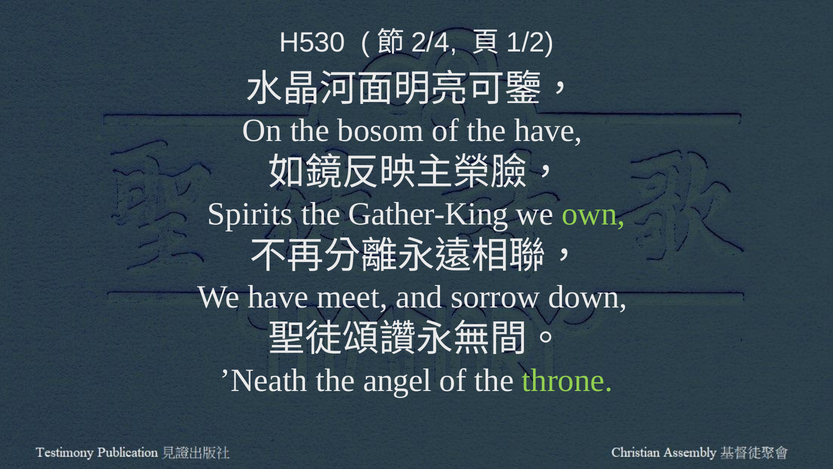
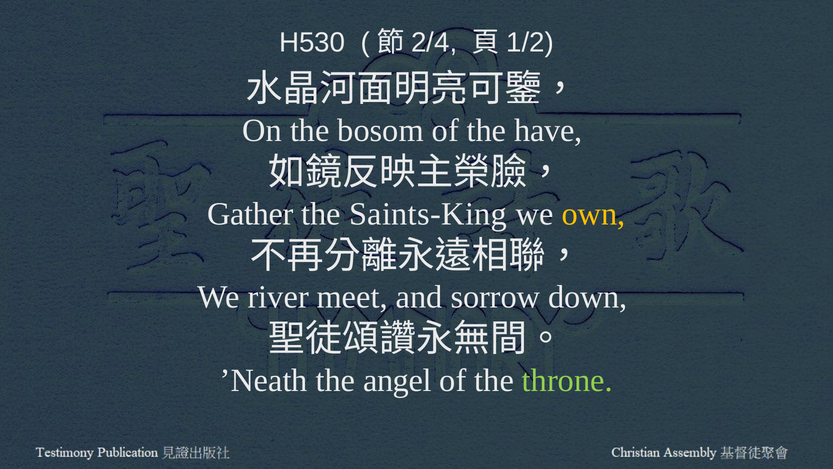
Spirits: Spirits -> Gather (250, 214)
Gather-King: Gather-King -> Saints-King (428, 214)
own colour: light green -> yellow (594, 214)
We have: have -> river (278, 297)
